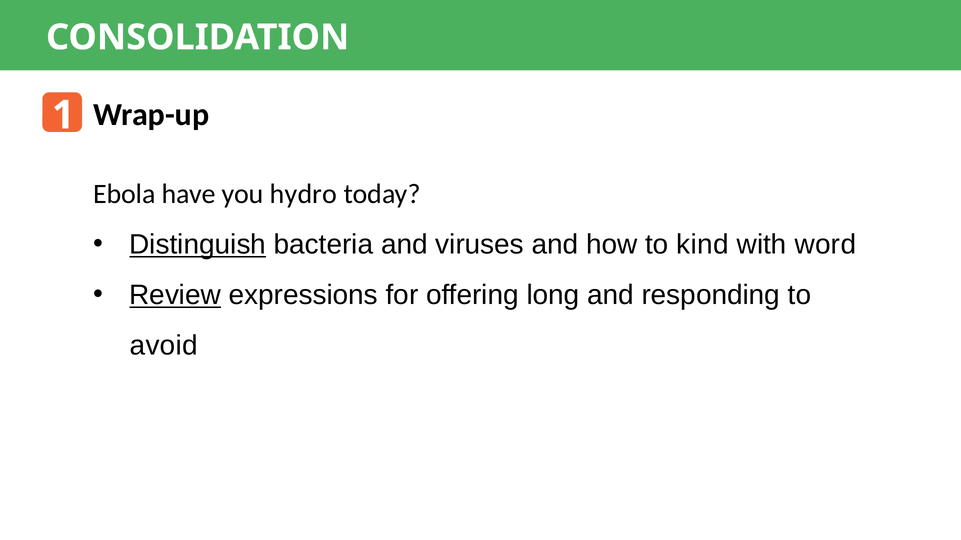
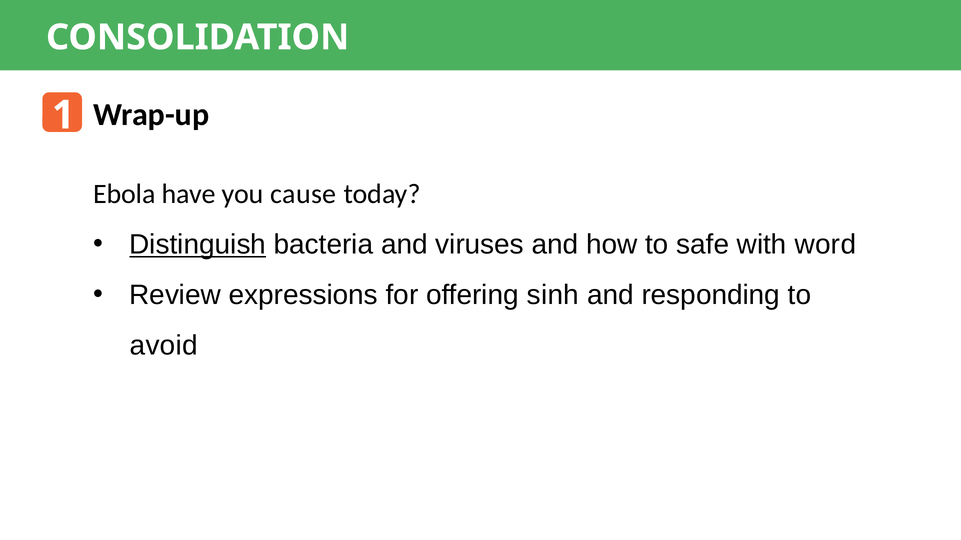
hydro: hydro -> cause (303, 194)
kind: kind -> safe (703, 245)
Review underline: present -> none (175, 295)
long: long -> sinh (553, 295)
